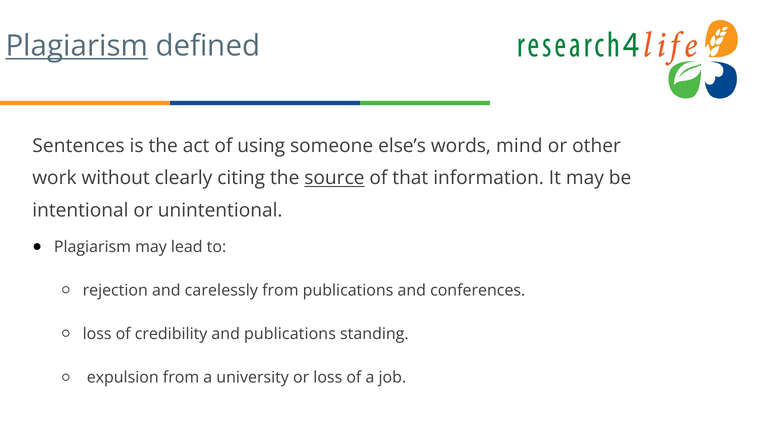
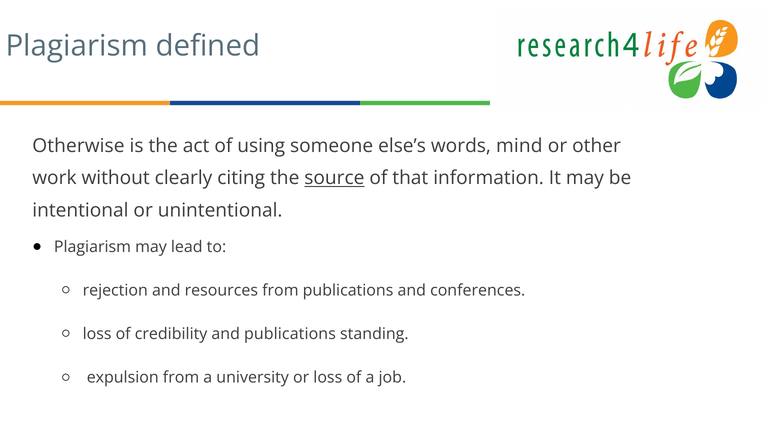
Plagiarism underline: present -> none (77, 46)
Sentences: Sentences -> Otherwise (78, 146)
carelessly: carelessly -> resources (221, 290)
